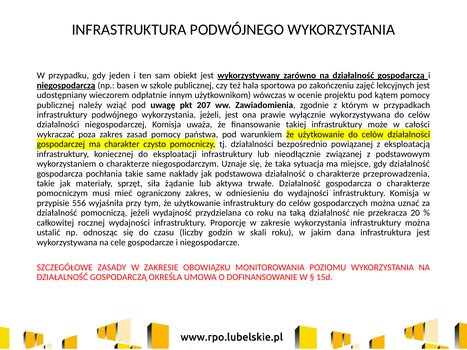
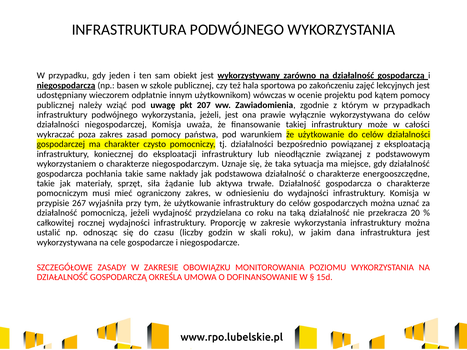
przeprowadzenia: przeprowadzenia -> energooszczędne (396, 174)
556: 556 -> 267 (79, 203)
